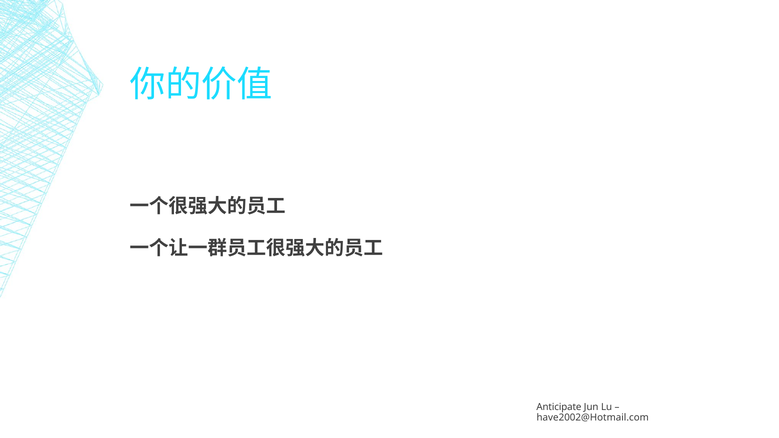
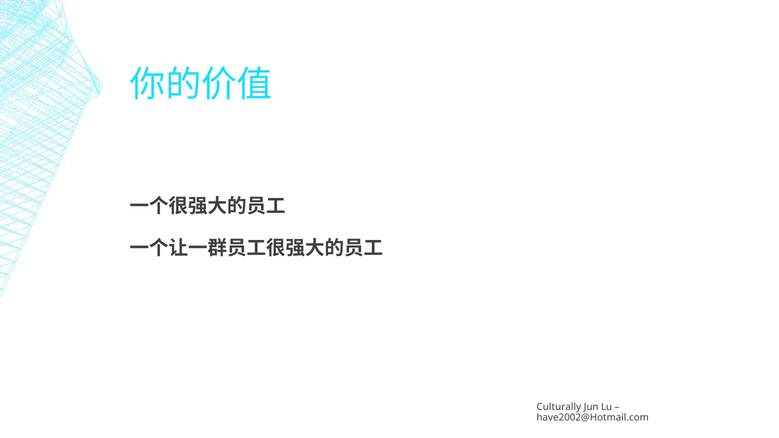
Anticipate: Anticipate -> Culturally (559, 407)
